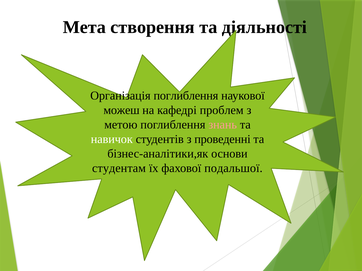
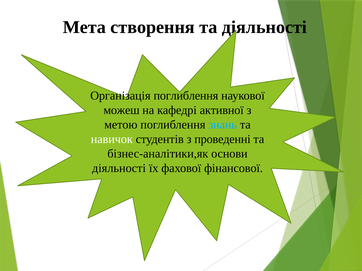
проблем: проблем -> активної (222, 110)
знань colour: pink -> light blue (223, 125)
студентам: студентам -> діяльності (119, 168)
подальшої: подальшої -> фінансової (234, 168)
